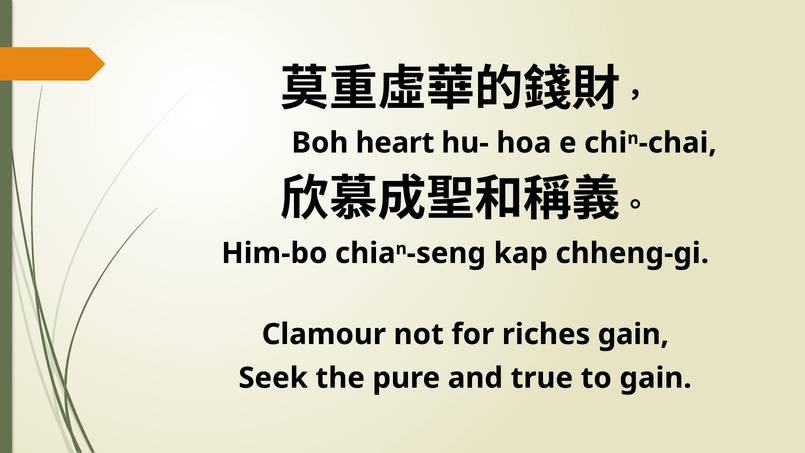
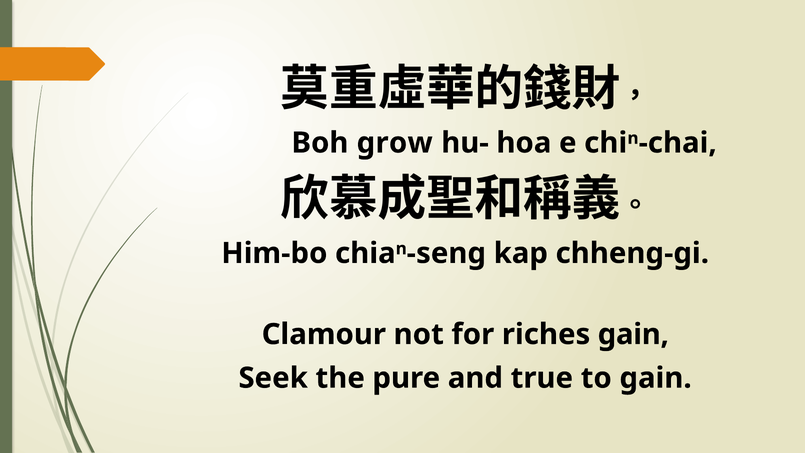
heart: heart -> grow (395, 143)
